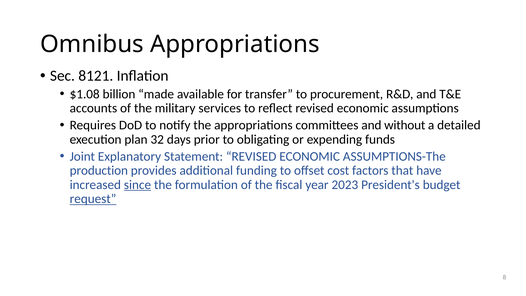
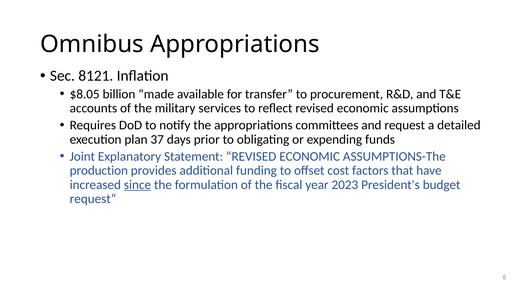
$1.08: $1.08 -> $8.05 (85, 94)
and without: without -> request (405, 125)
32: 32 -> 37 (157, 139)
request underline: present -> none (93, 199)
